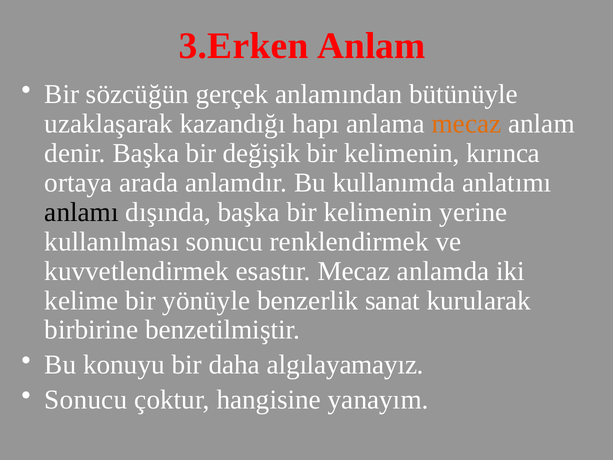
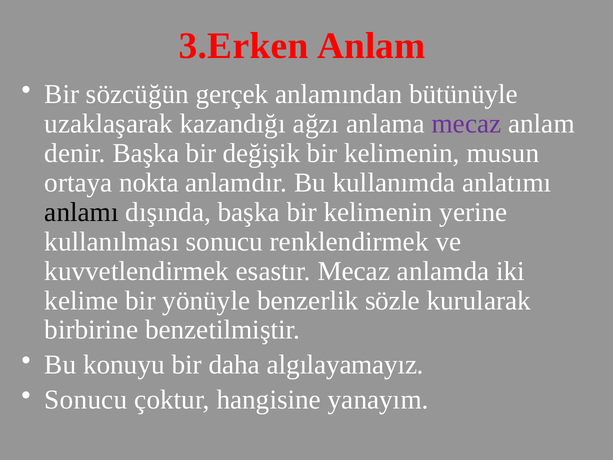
hapı: hapı -> ağzı (316, 124)
mecaz colour: orange -> purple (467, 124)
kırınca: kırınca -> musun (503, 153)
arada: arada -> nokta (149, 183)
sanat: sanat -> sözle (393, 300)
